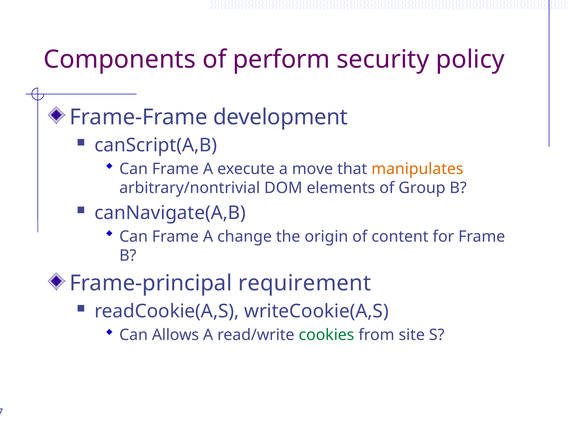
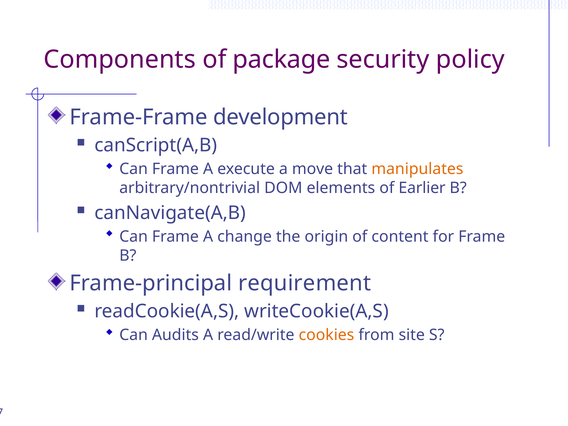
perform: perform -> package (282, 59)
Group: Group -> Earlier (422, 188)
Allows: Allows -> Audits (175, 335)
cookies colour: green -> orange (326, 335)
